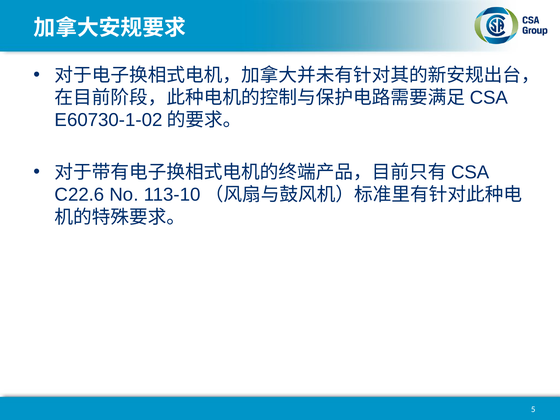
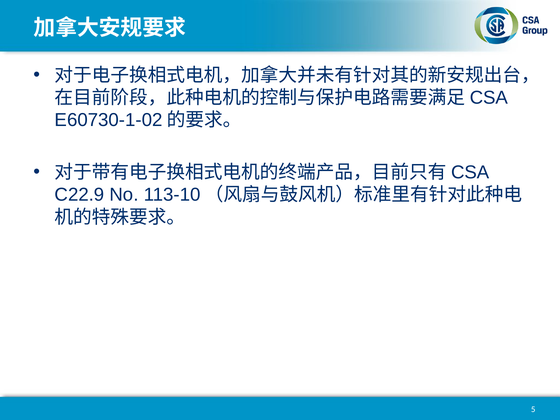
C22.6: C22.6 -> C22.9 (79, 195)
